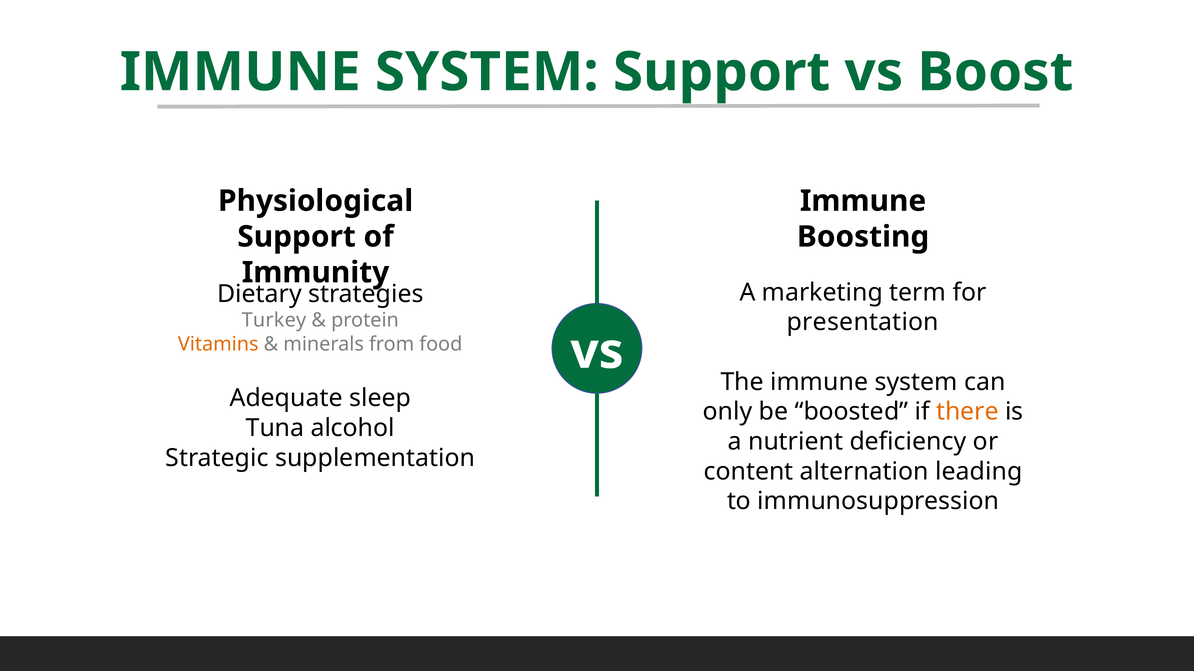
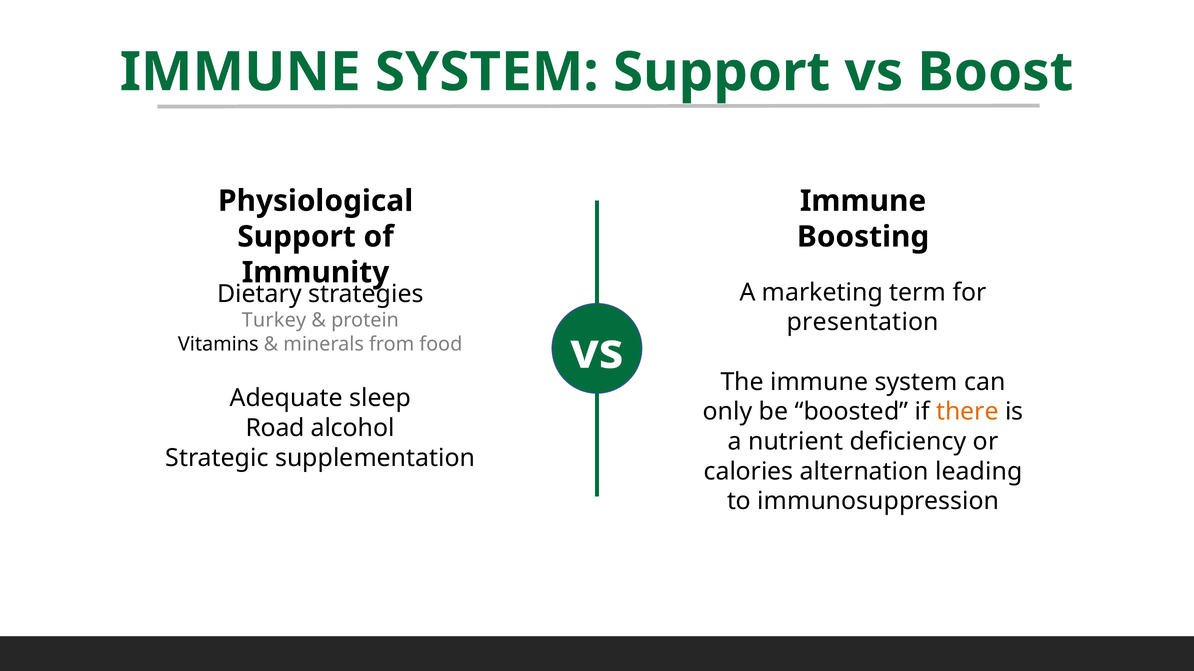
Vitamins colour: orange -> black (218, 344)
Tuna: Tuna -> Road (275, 428)
content: content -> calories (749, 472)
